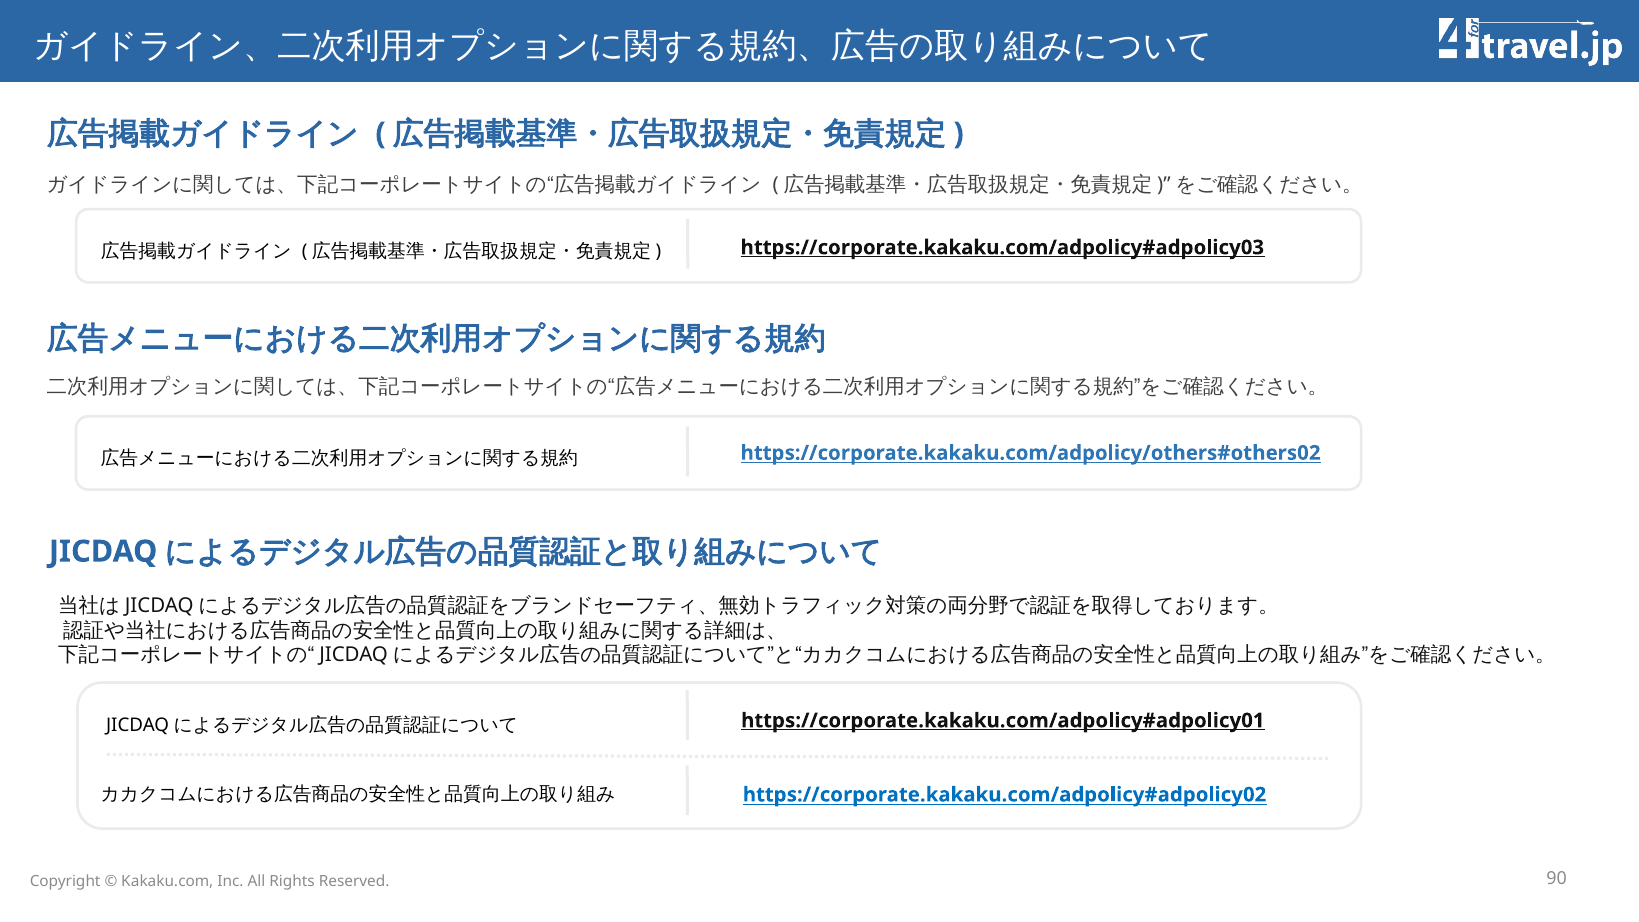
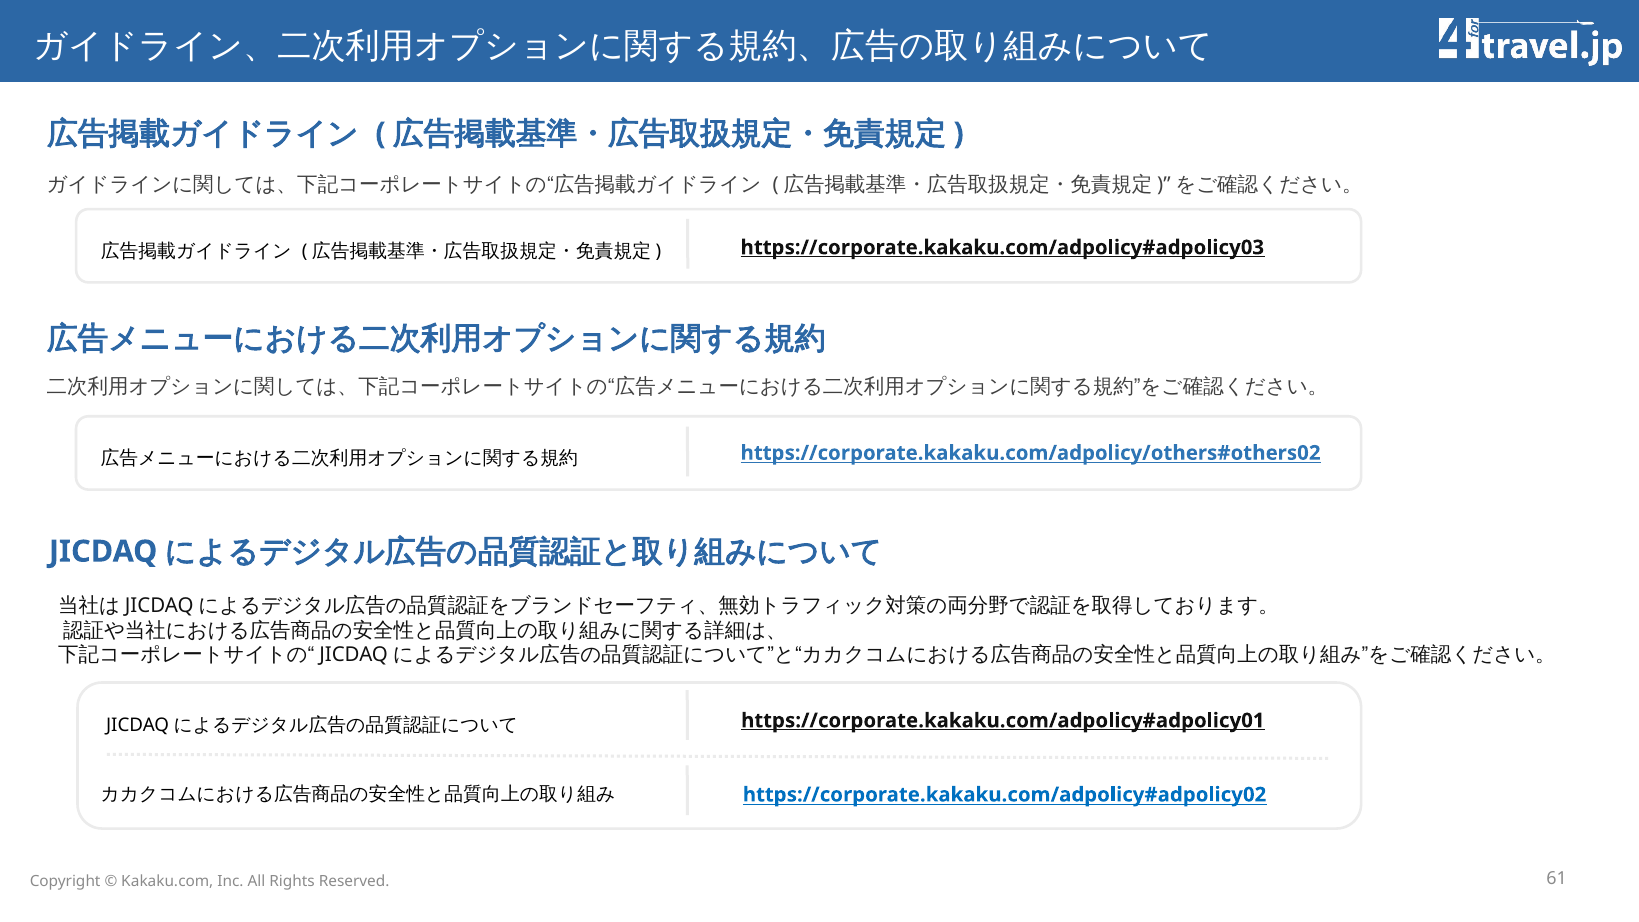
90: 90 -> 61 (1557, 879)
